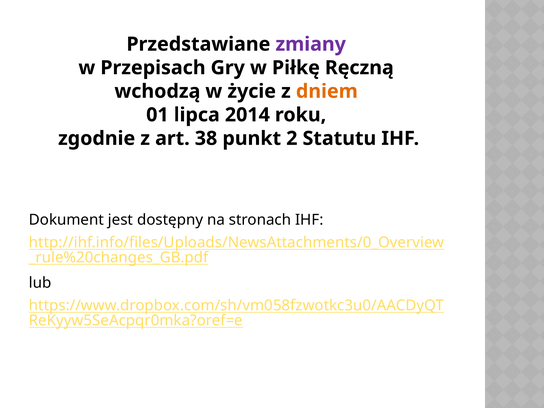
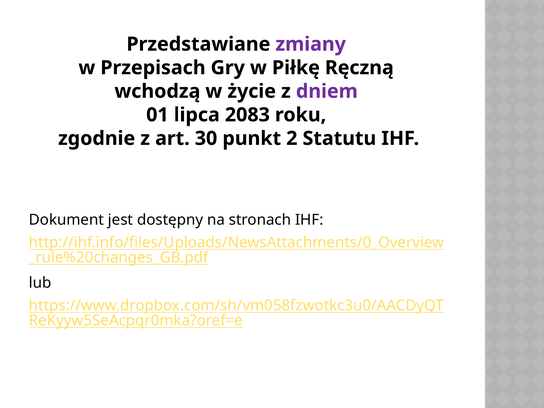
dniem colour: orange -> purple (327, 91)
2014: 2014 -> 2083 (247, 115)
38: 38 -> 30 (206, 138)
